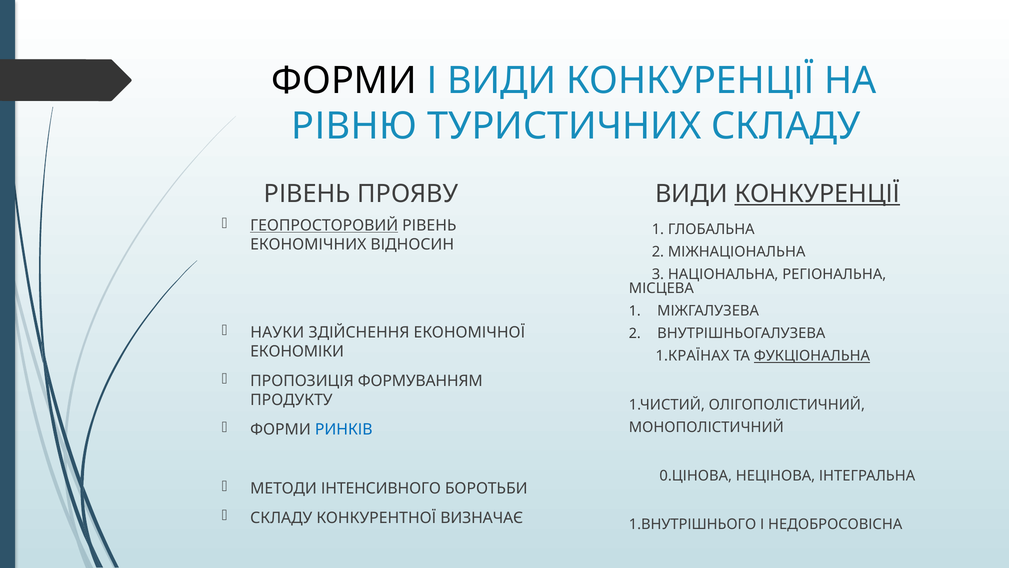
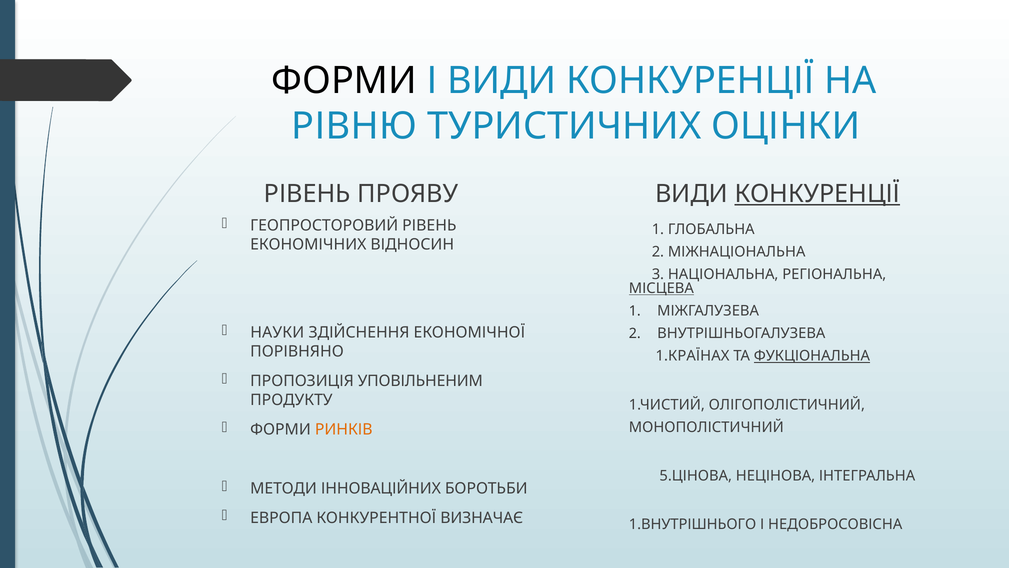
ТУРИСТИЧНИХ СКЛАДУ: СКЛАДУ -> ОЦІНКИ (786, 126)
ГЕОПРОСТОРОВИЙ underline: present -> none (324, 225)
МІСЦЕВА underline: none -> present (661, 288)
ЕКОНОМІКИ: ЕКОНОМІКИ -> ПОРІВНЯНО (297, 351)
ФОРМУВАННЯМ: ФОРМУВАННЯМ -> УПОВІЛЬНЕНИМ (420, 381)
РИНКІВ colour: blue -> orange (344, 429)
0.ЦІНОВА: 0.ЦІНОВА -> 5.ЦІНОВА (696, 476)
ІНТЕНСИВНОГО: ІНТЕНСИВНОГО -> ІННОВАЦІЙНИХ (381, 488)
СКЛАДУ: СКЛАДУ -> ЕВРОПА (281, 518)
